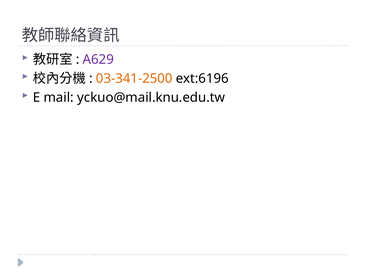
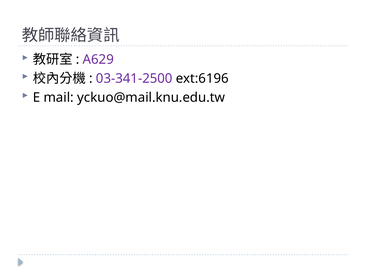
03-341-2500 colour: orange -> purple (134, 78)
